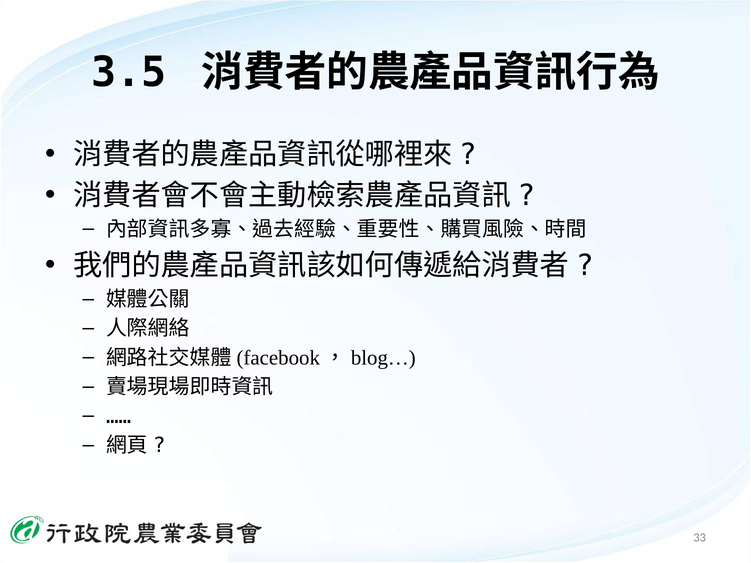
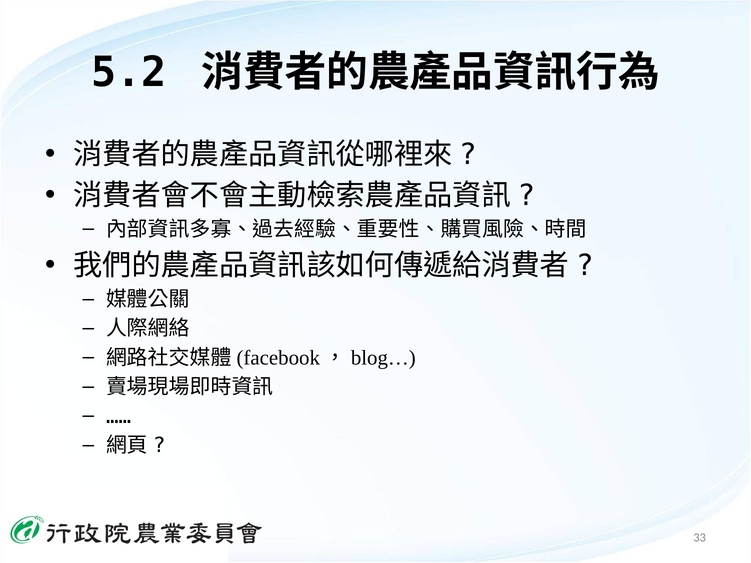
3.5: 3.5 -> 5.2 (129, 72)
